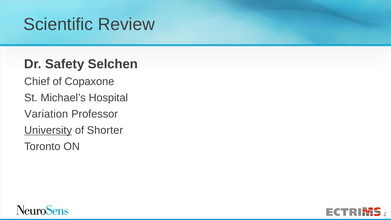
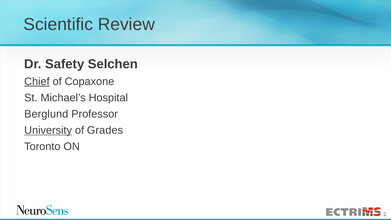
Chief underline: none -> present (37, 81)
Variation: Variation -> Berglund (46, 114)
Shorter: Shorter -> Grades (105, 130)
